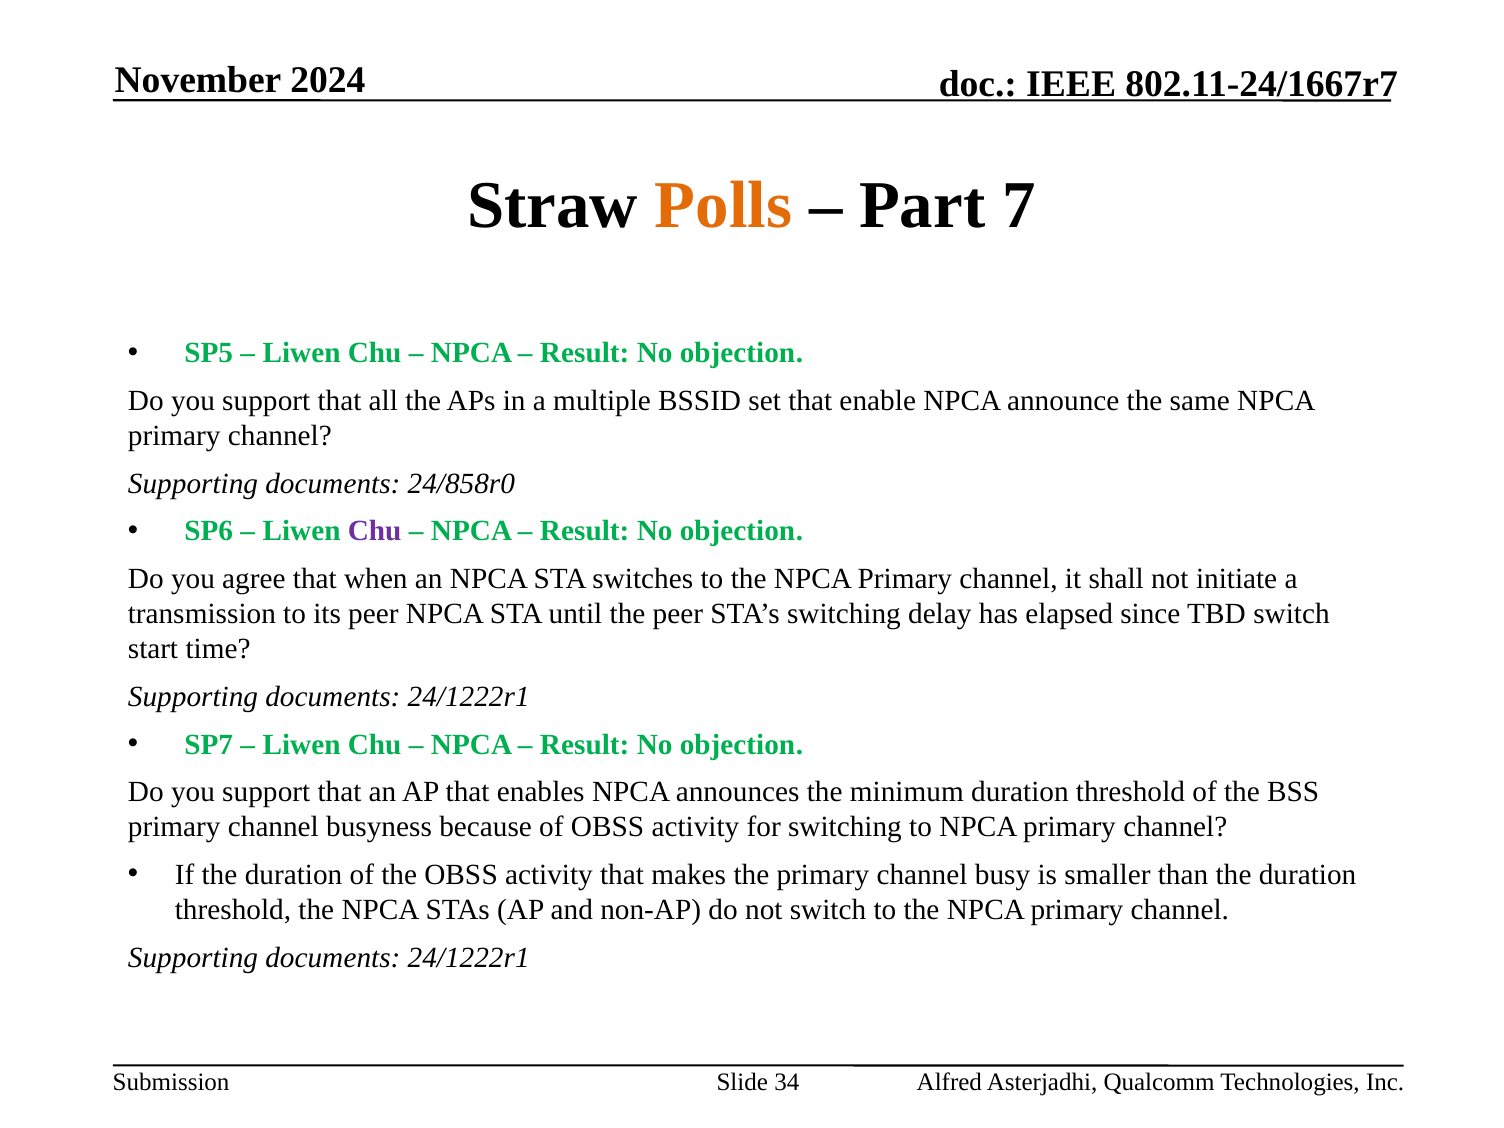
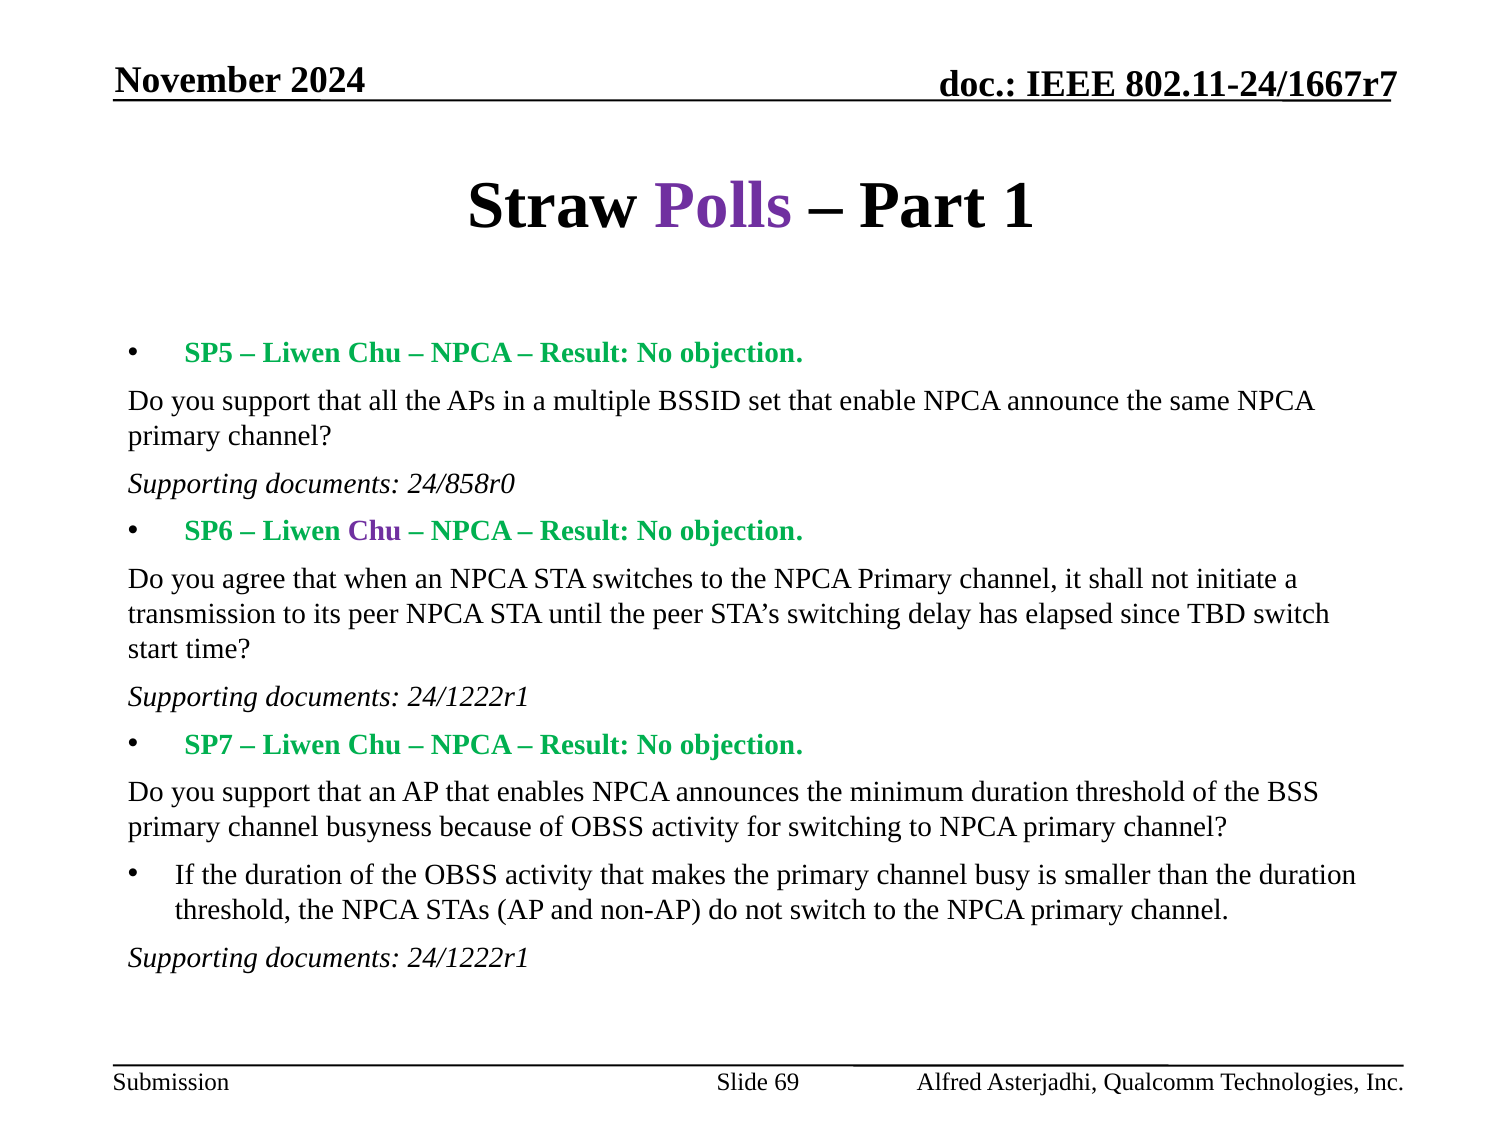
Polls colour: orange -> purple (724, 205)
7: 7 -> 1 (1019, 205)
34: 34 -> 69 (787, 1082)
